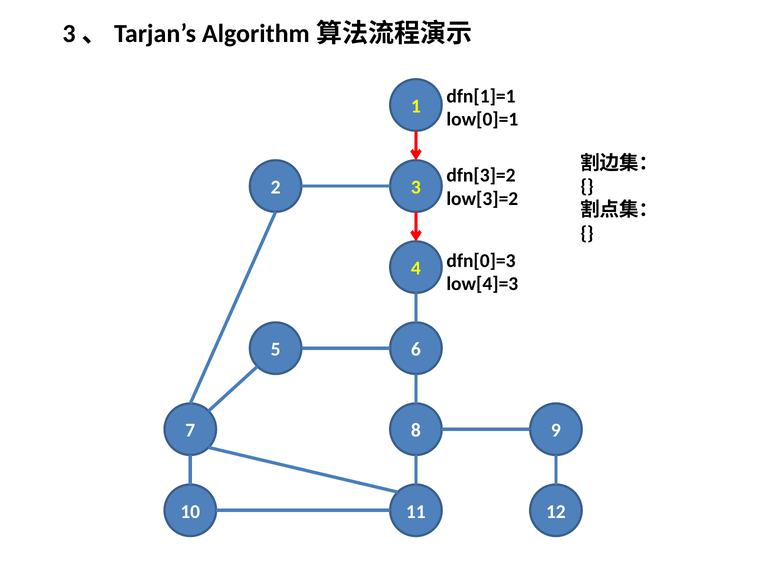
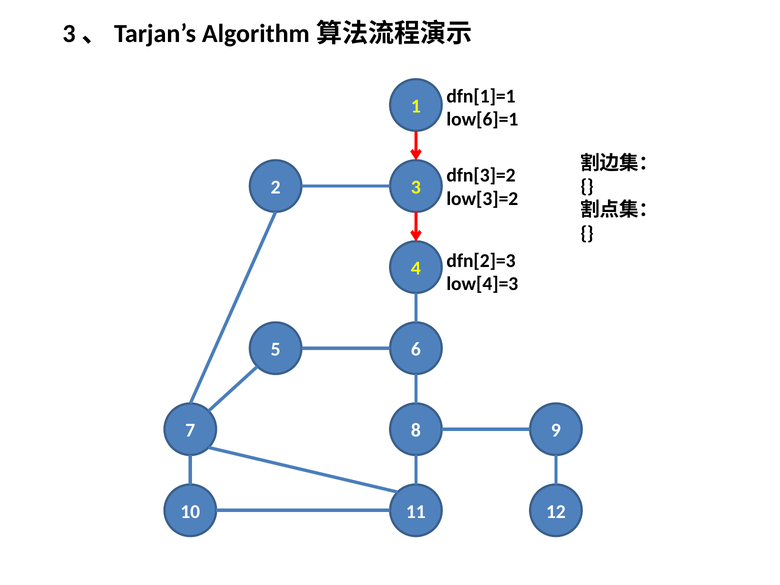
low[0]=1: low[0]=1 -> low[6]=1 (482, 120)
dfn[0]=3: dfn[0]=3 -> dfn[2]=3 (481, 261)
